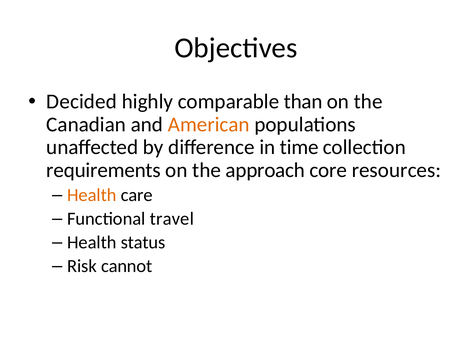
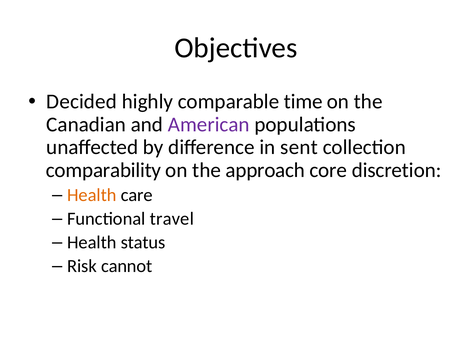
than: than -> time (303, 102)
American colour: orange -> purple (209, 125)
time: time -> sent (299, 147)
requirements: requirements -> comparability (104, 170)
resources: resources -> discretion (397, 170)
